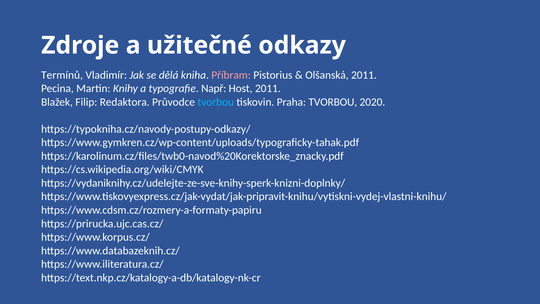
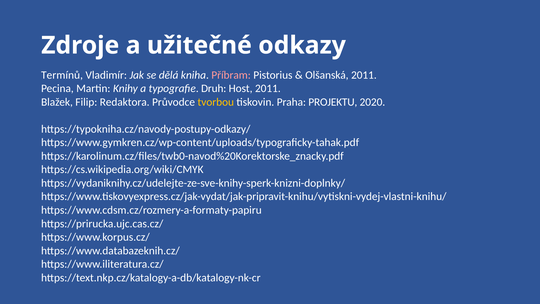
Např: Např -> Druh (214, 88)
tvorbou colour: light blue -> yellow (216, 102)
Praha TVORBOU: TVORBOU -> PROJEKTU (333, 102)
